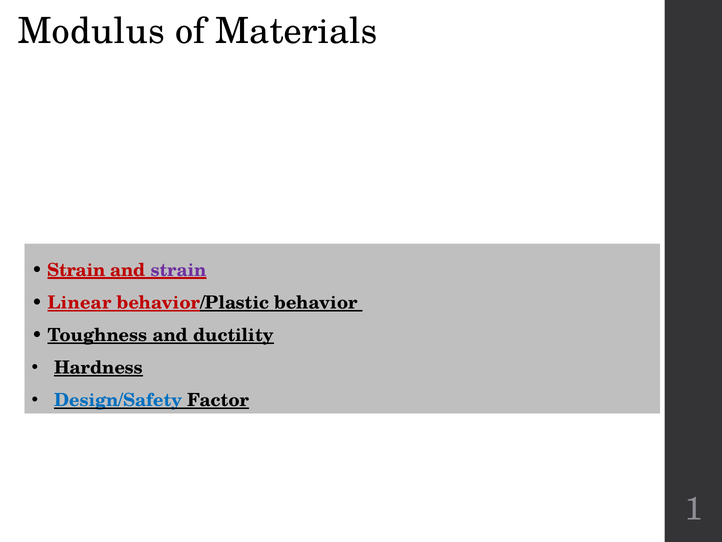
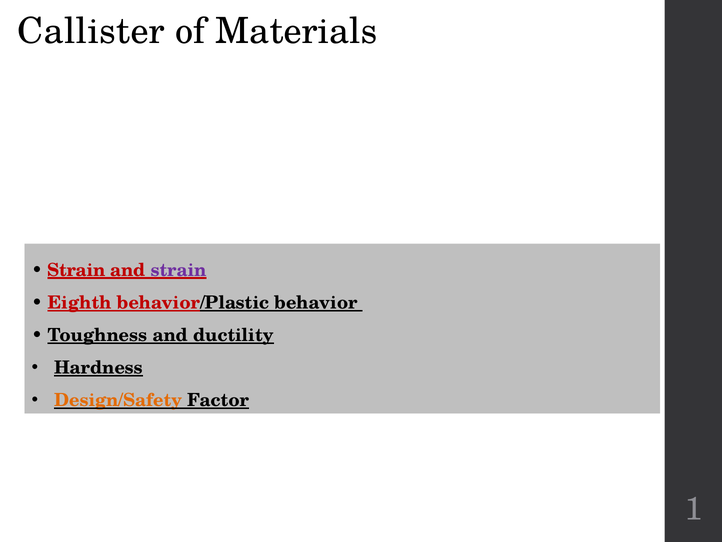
Modulus: Modulus -> Callister (91, 31)
Linear: Linear -> Eighth (80, 302)
Design/Safety colour: blue -> orange (118, 400)
